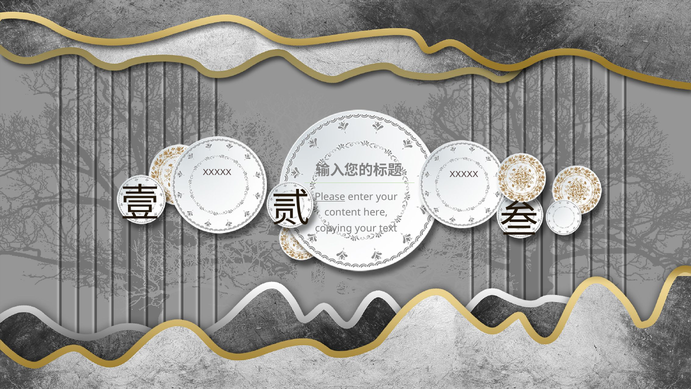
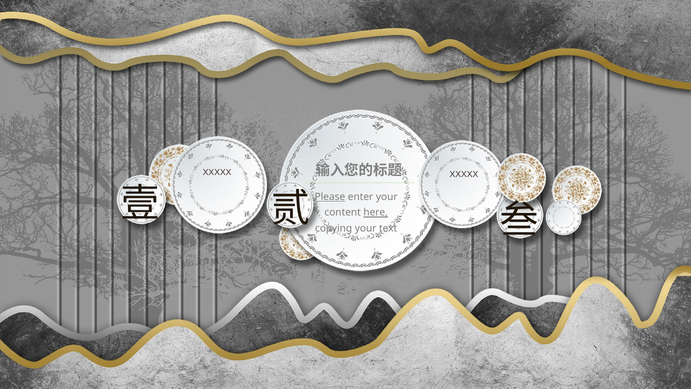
here underline: none -> present (376, 212)
